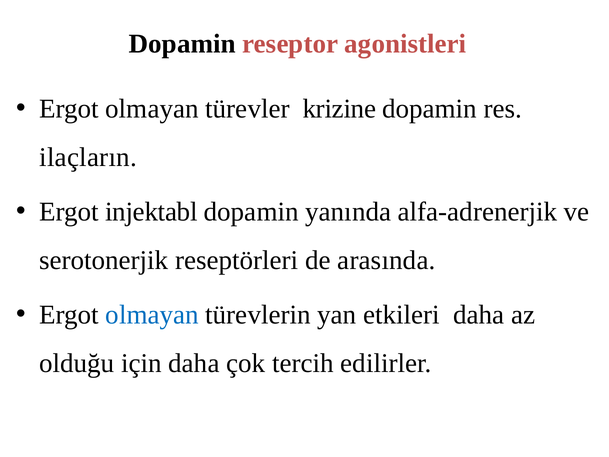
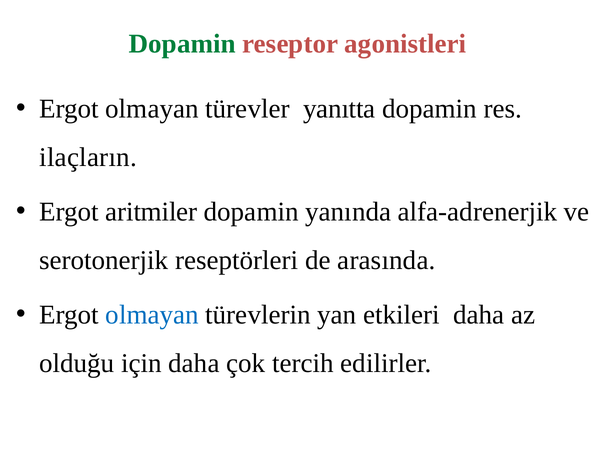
Dopamin colour: black -> green (182, 44)
krizine: krizine -> yanıtta (339, 109)
injektabl: injektabl -> aritmiler (151, 211)
